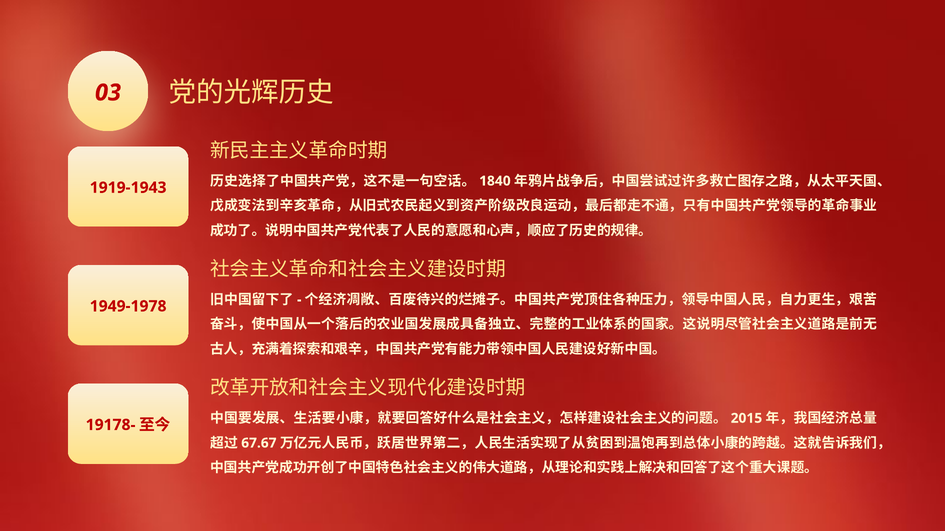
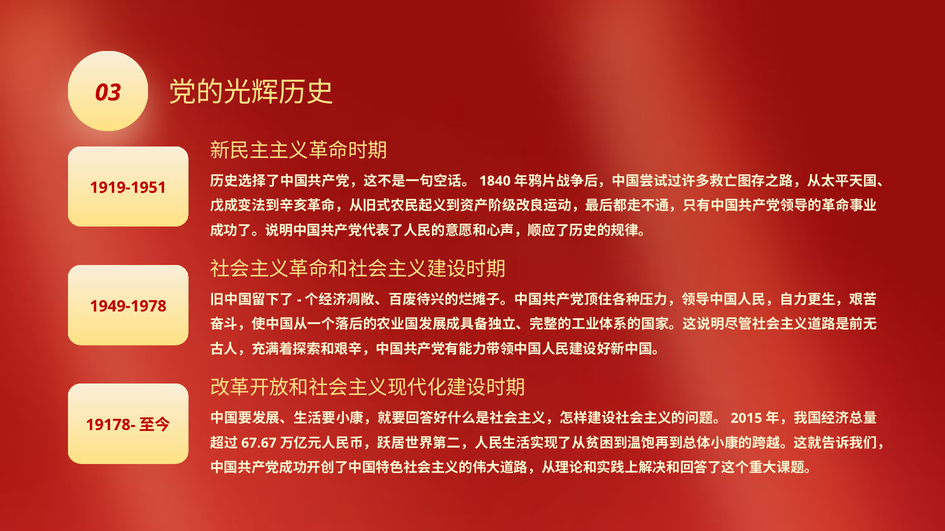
1919-1943: 1919-1943 -> 1919-1951 (128, 188)
